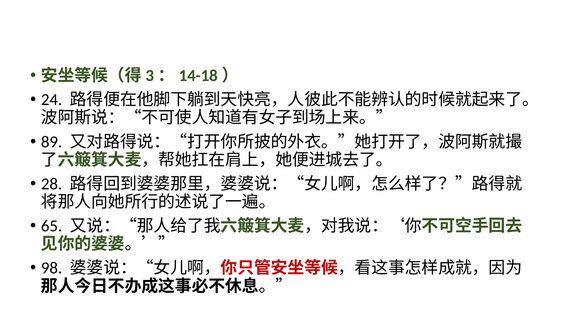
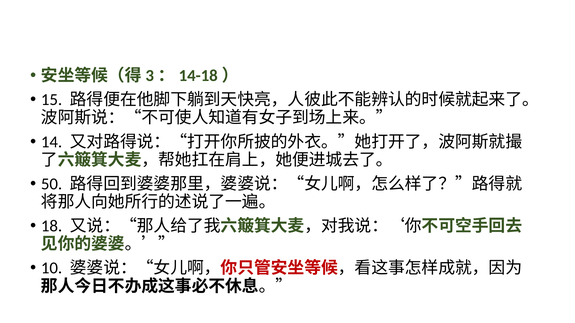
24: 24 -> 15 (52, 100)
89: 89 -> 14 (52, 142)
28: 28 -> 50 (52, 184)
65: 65 -> 18 (52, 226)
98: 98 -> 10 (52, 268)
